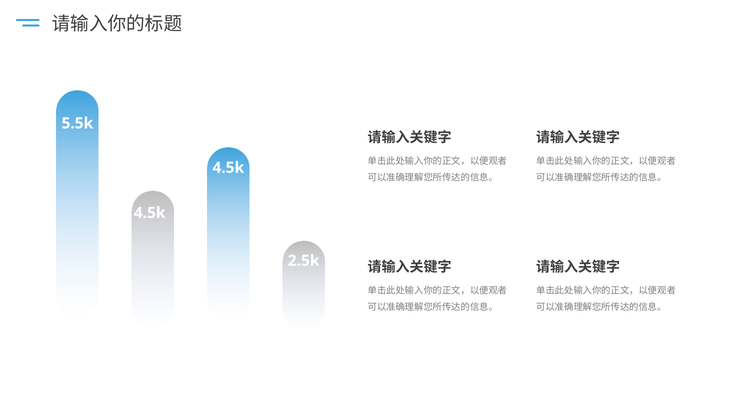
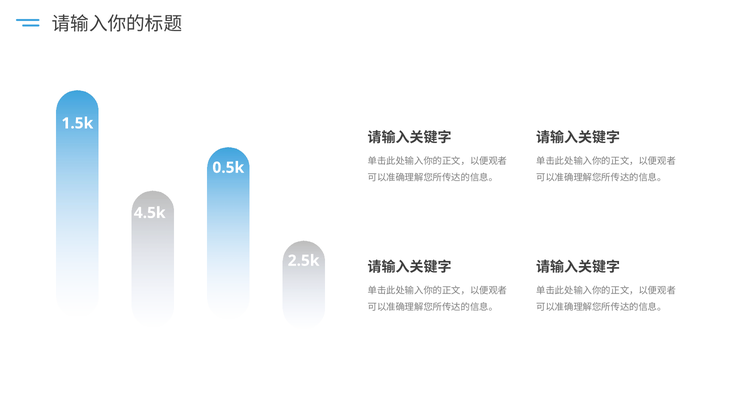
5.5k: 5.5k -> 1.5k (77, 123)
4.5k: 4.5k -> 0.5k (228, 168)
